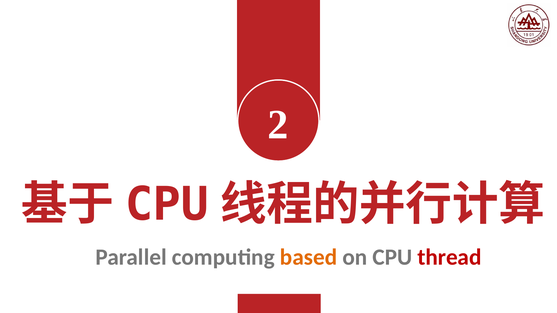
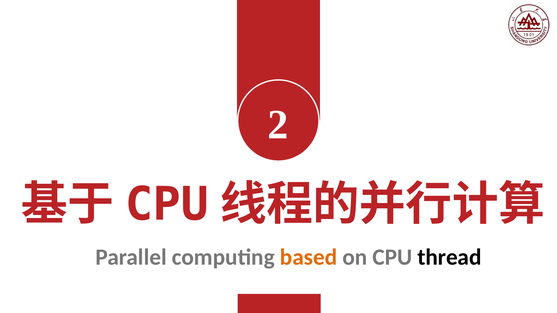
thread colour: red -> black (449, 258)
